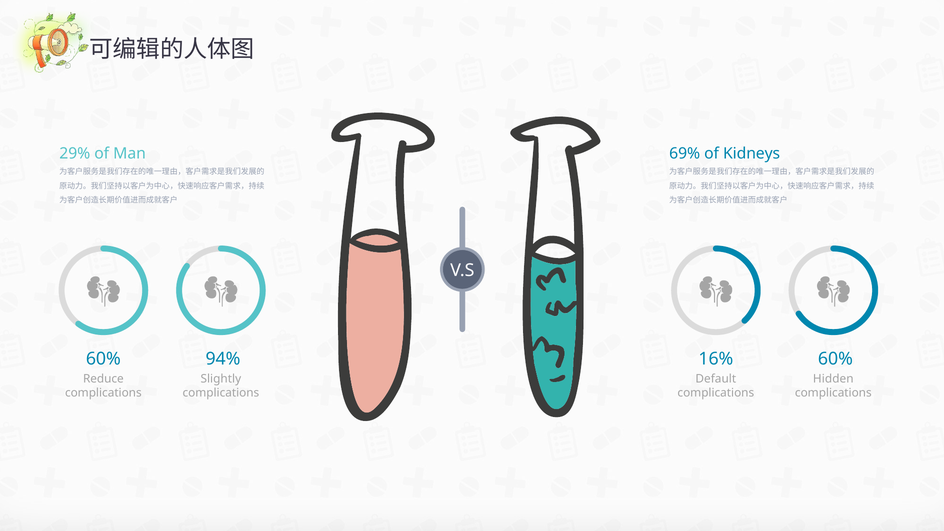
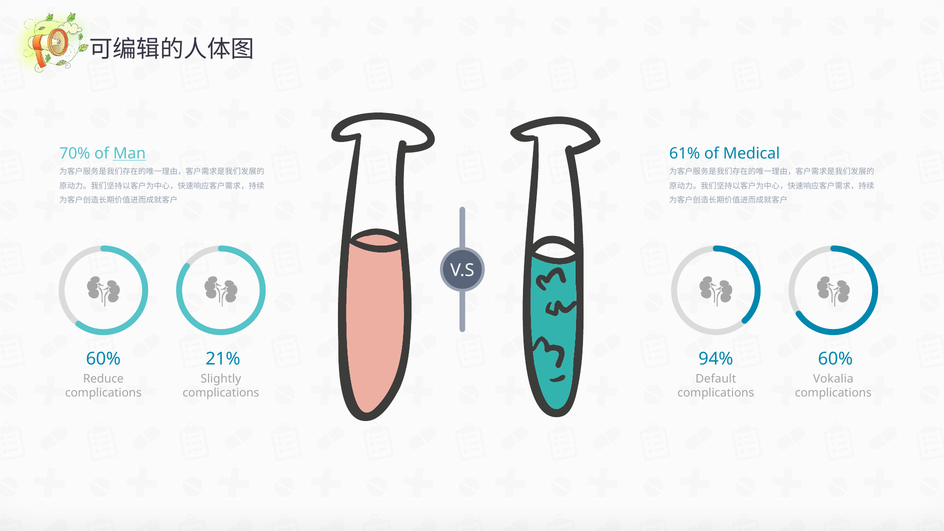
29%: 29% -> 70% (75, 153)
Man underline: none -> present (130, 153)
69%: 69% -> 61% (685, 153)
Kidneys: Kidneys -> Medical (752, 153)
94%: 94% -> 21% (223, 359)
16%: 16% -> 94% (716, 359)
Hidden: Hidden -> Vokalia (833, 379)
